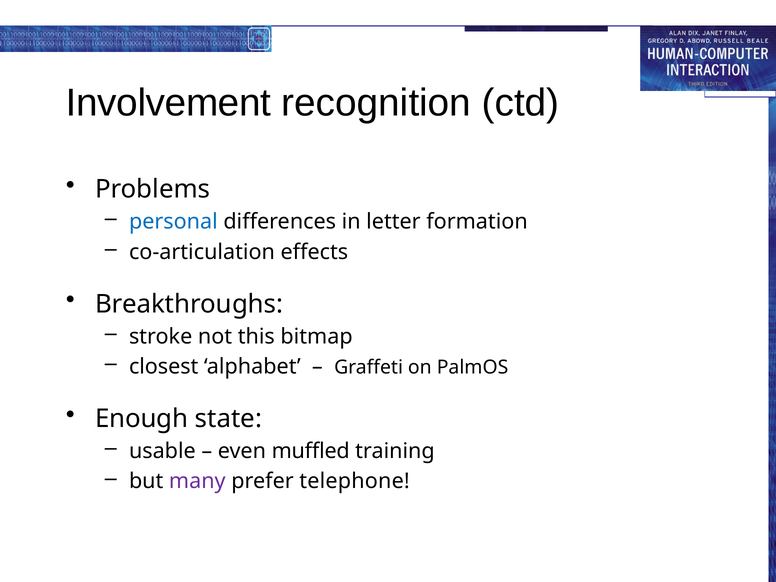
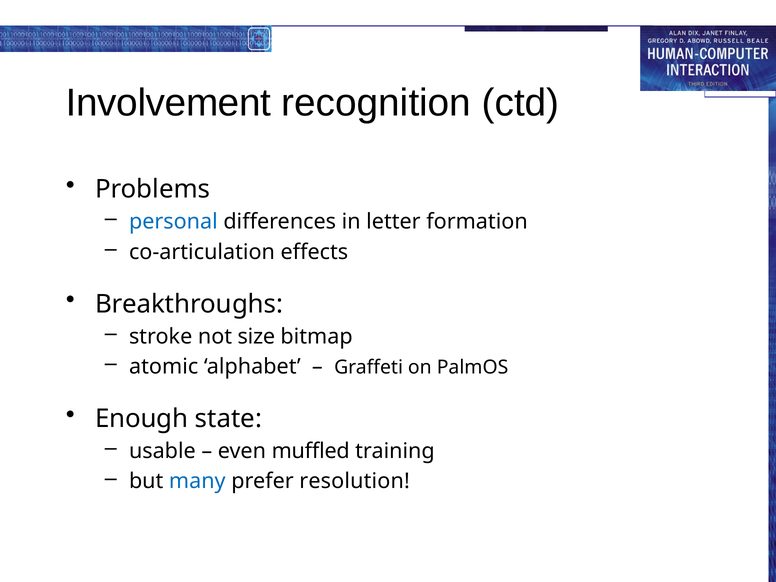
this: this -> size (256, 336)
closest: closest -> atomic (164, 367)
many colour: purple -> blue (197, 481)
telephone: telephone -> resolution (355, 481)
